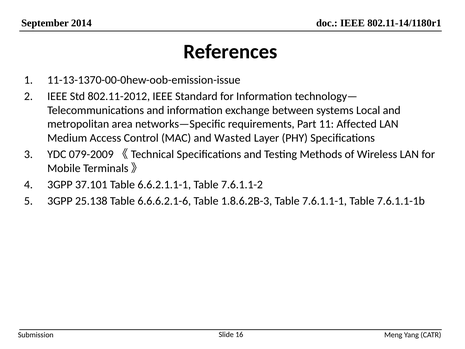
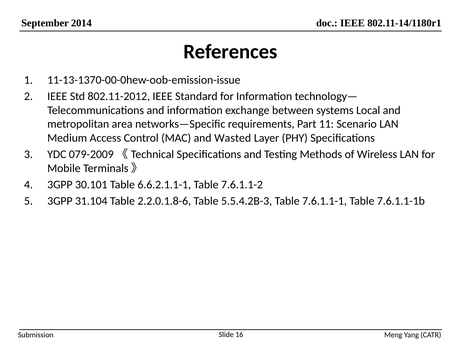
Affected: Affected -> Scenario (357, 124)
37.101: 37.101 -> 30.101 (91, 185)
25.138: 25.138 -> 31.104 (91, 201)
6.6.6.2.1-6: 6.6.6.2.1-6 -> 2.2.0.1.8-6 (164, 201)
1.8.6.2B-3: 1.8.6.2B-3 -> 5.5.4.2B-3 (247, 201)
